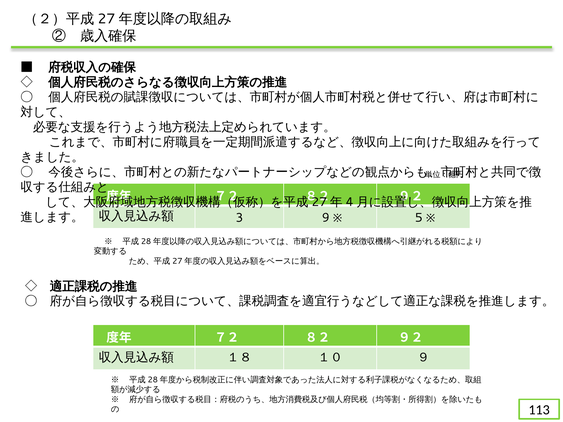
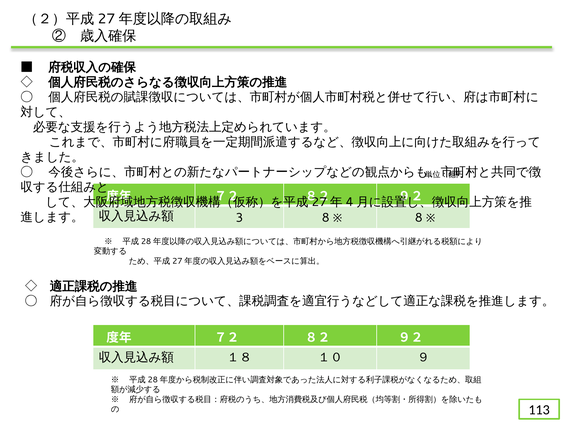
3 9: 9 -> 8 (326, 218)
5: 5 -> 8 (419, 218)
